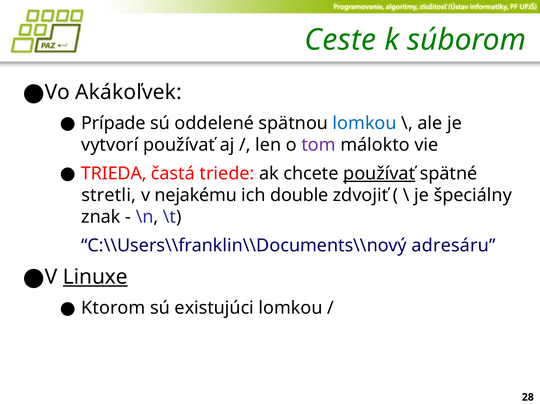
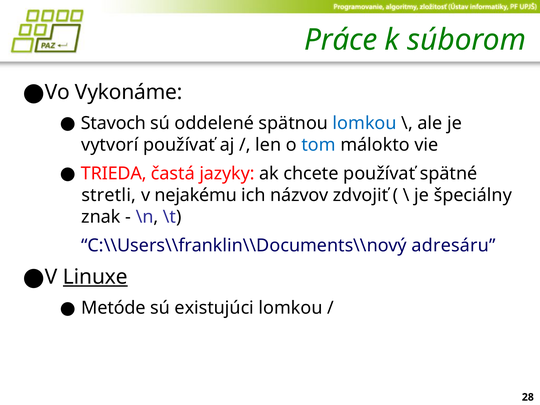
Ceste: Ceste -> Práce (341, 40)
Akákoľvek: Akákoľvek -> Vykonáme (129, 92)
Prípade: Prípade -> Stavoch (114, 123)
tom colour: purple -> blue (319, 145)
triede: triede -> jazyky (227, 174)
používať underline: present -> none (379, 174)
double: double -> názvov (299, 195)
Ktorom: Ktorom -> Metóde (113, 308)
